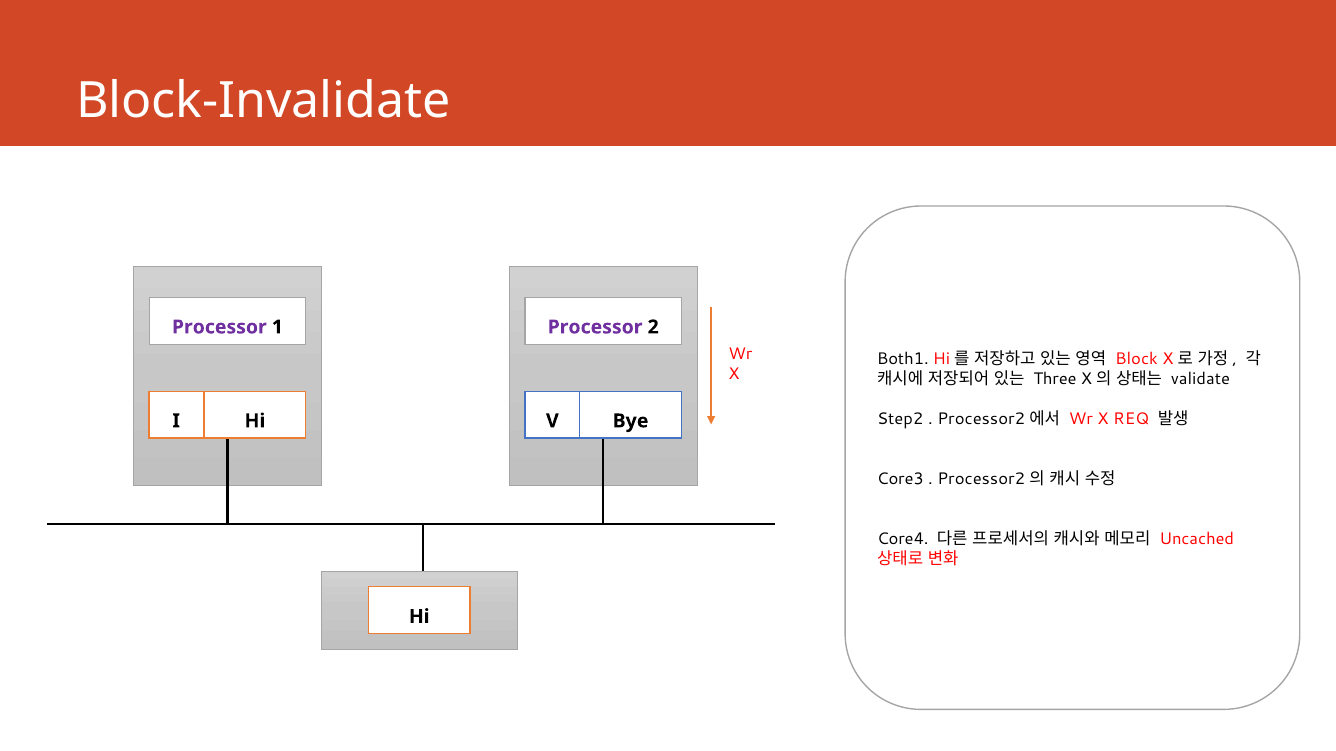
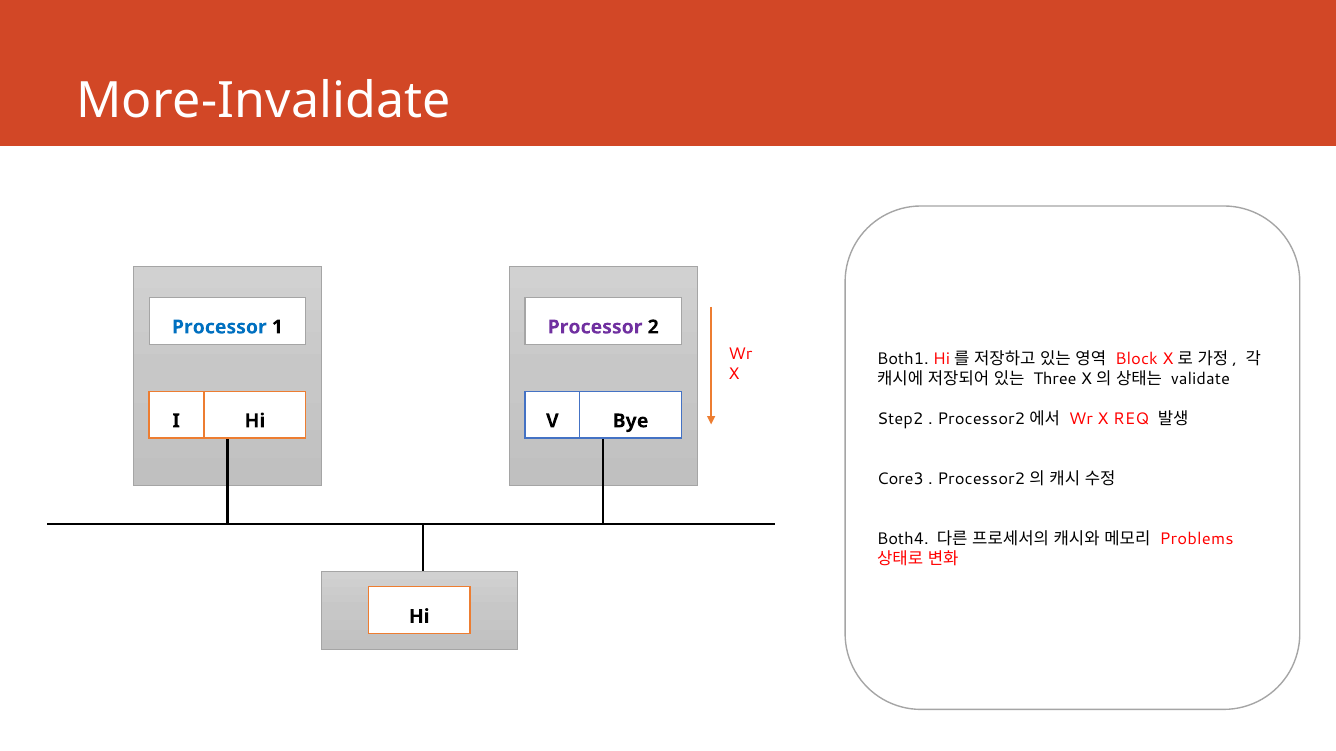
Block-Invalidate: Block-Invalidate -> More-Invalidate (263, 101)
Processor colour: purple -> blue (219, 327)
Core4: Core4 -> Both4 (903, 539)
Uncached: Uncached -> Problems (1197, 539)
